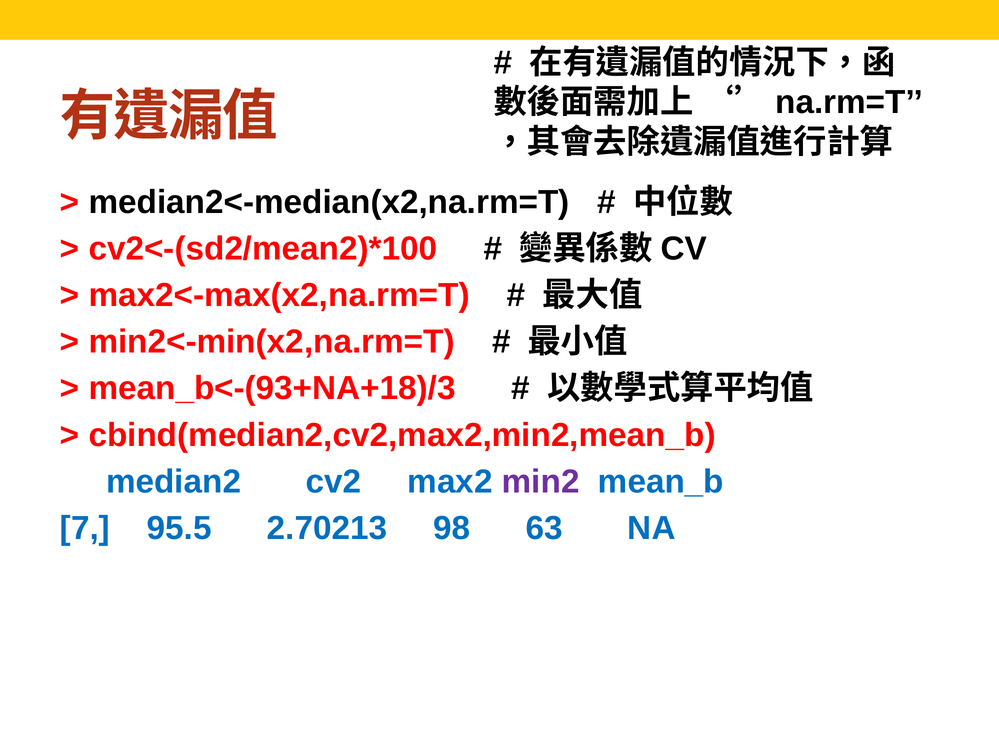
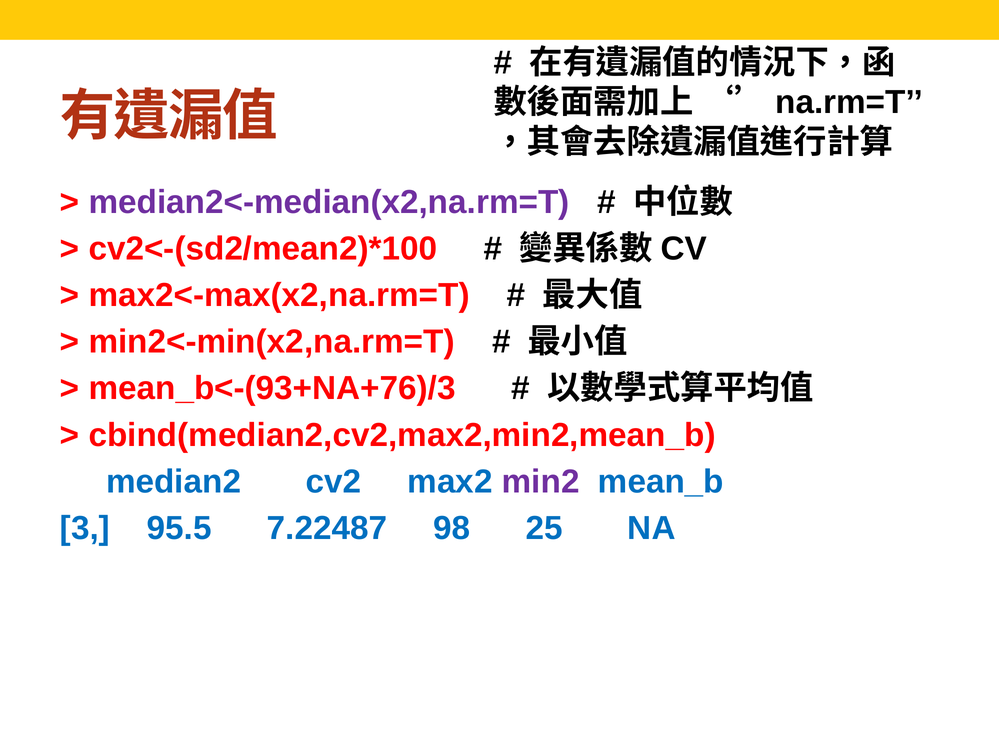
median2<-median(x2,na.rm=T colour: black -> purple (329, 202)
mean_b<-(93+NA+18)/3: mean_b<-(93+NA+18)/3 -> mean_b<-(93+NA+76)/3 (272, 389)
7: 7 -> 3 (85, 528)
2.70213: 2.70213 -> 7.22487 (327, 528)
63: 63 -> 25 (544, 528)
